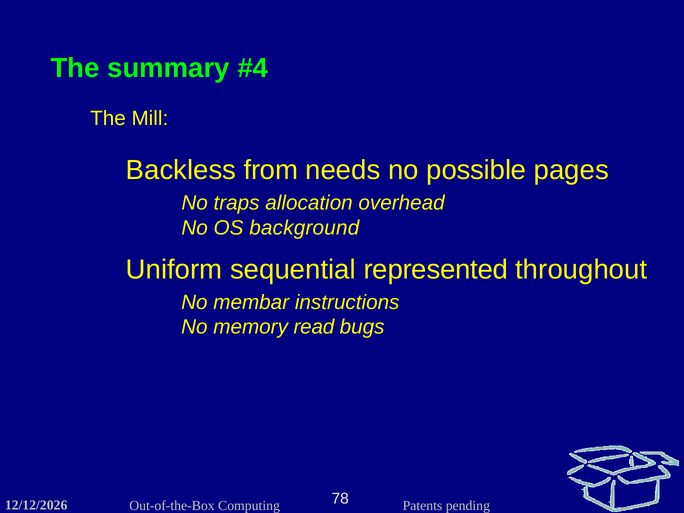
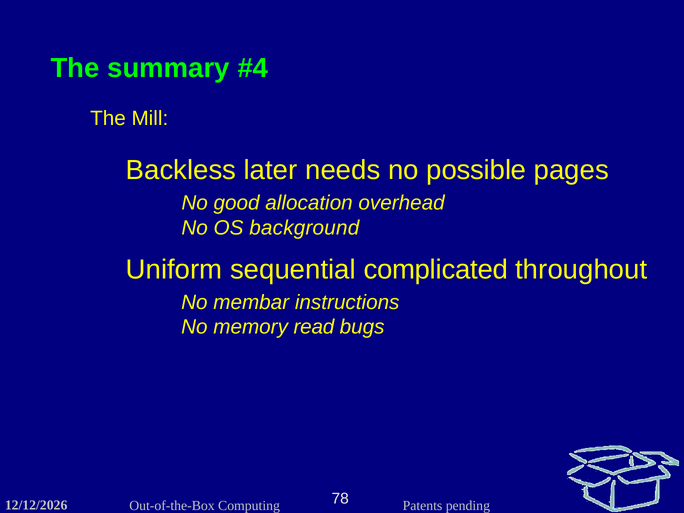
from: from -> later (271, 170)
traps: traps -> good (237, 203)
represented: represented -> complicated (436, 270)
